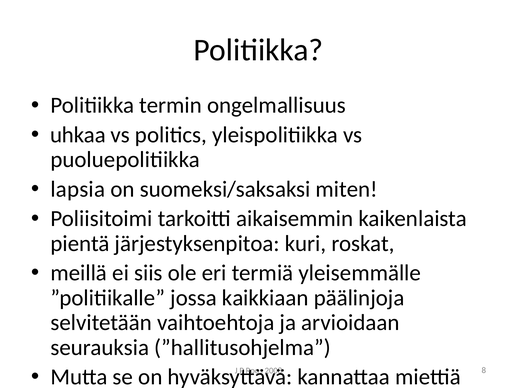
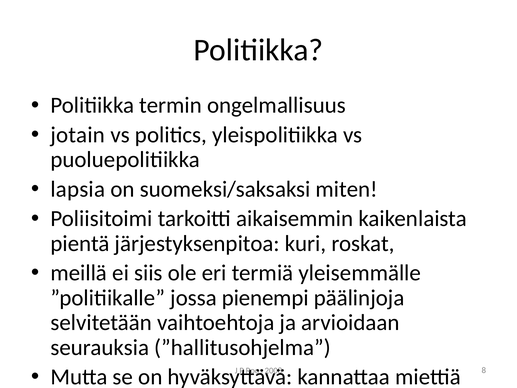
uhkaa: uhkaa -> jotain (78, 135)
kaikkiaan: kaikkiaan -> pienempi (265, 298)
